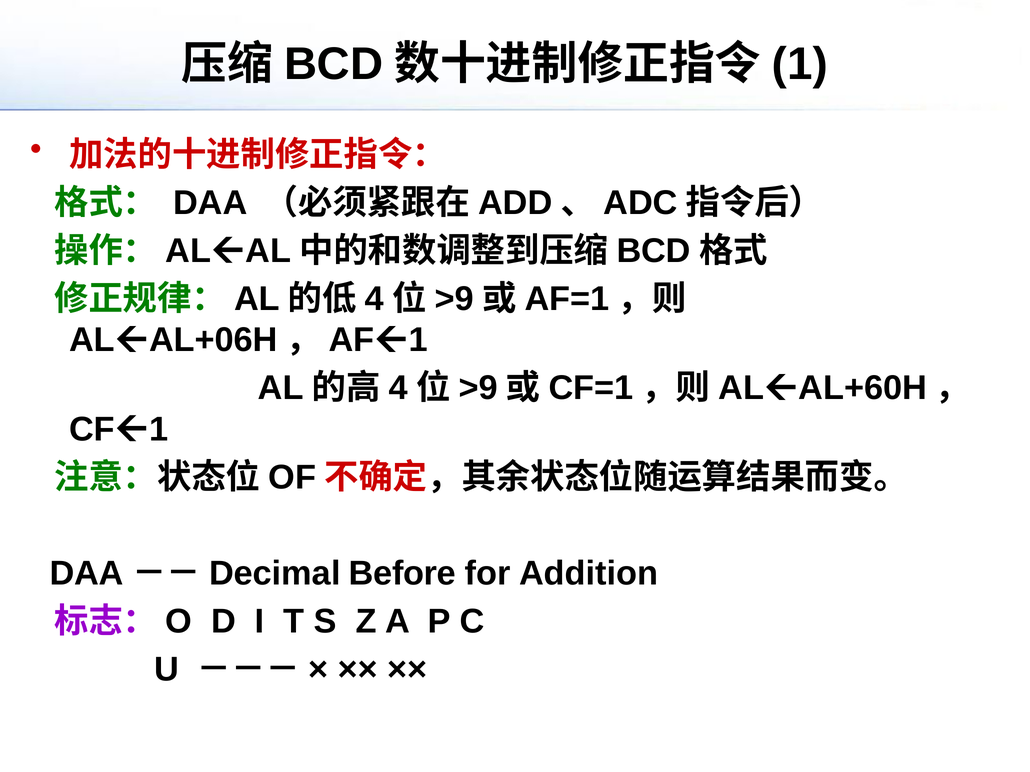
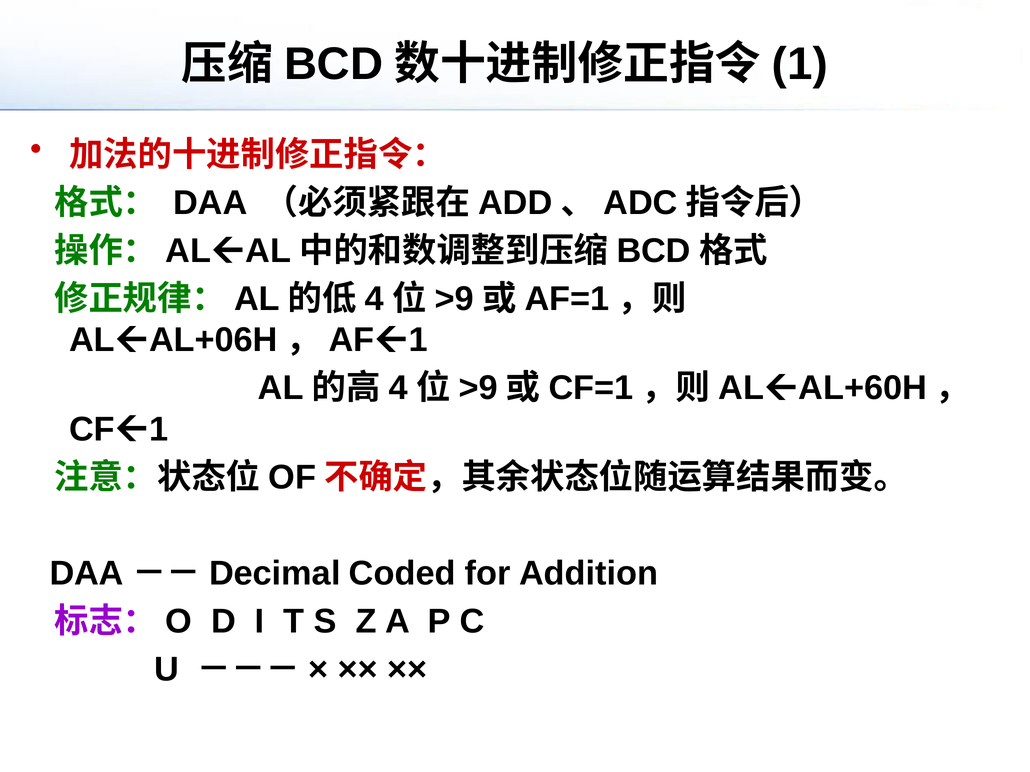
Before: Before -> Coded (402, 574)
